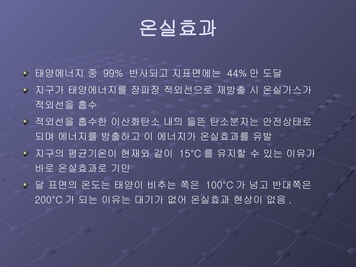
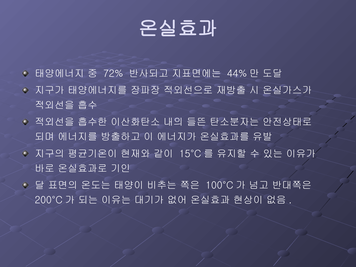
99%: 99% -> 72% (113, 74)
